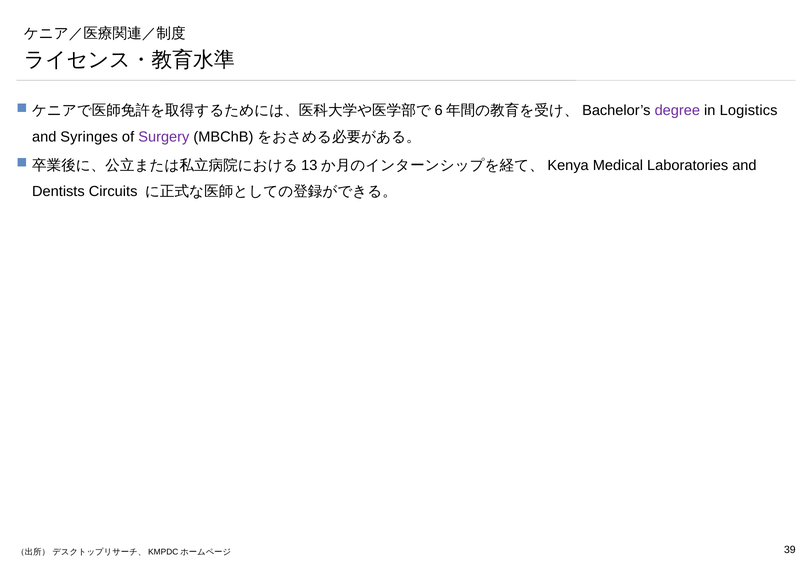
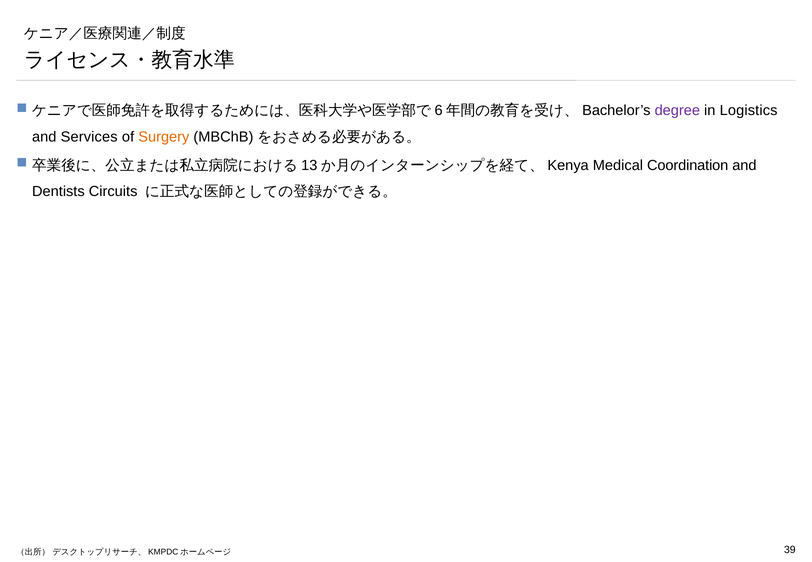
Syringes: Syringes -> Services (89, 137)
Surgery colour: purple -> orange (164, 137)
Laboratories: Laboratories -> Coordination (688, 165)
